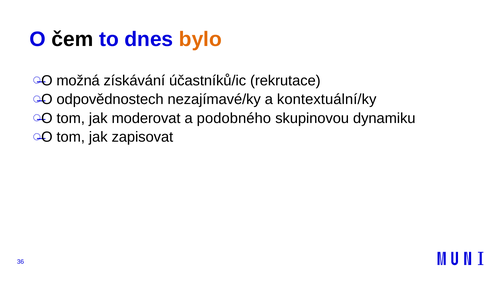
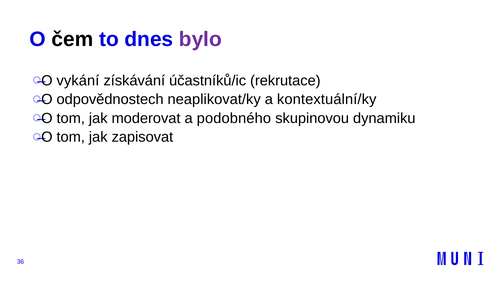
bylo colour: orange -> purple (200, 39)
možná: možná -> vykání (78, 81)
nezajímavé/ky: nezajímavé/ky -> neaplikovat/ky (214, 99)
